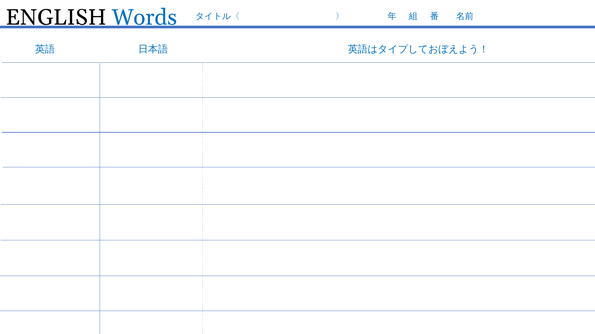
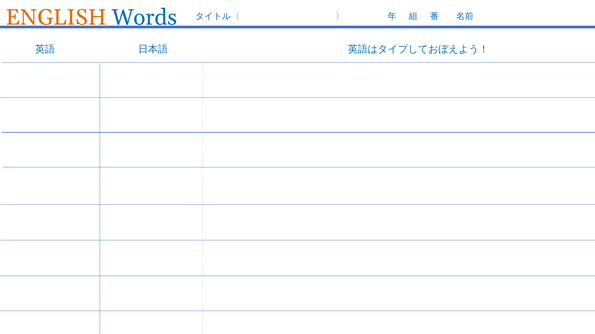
ENGLISH colour: black -> orange (56, 18)
